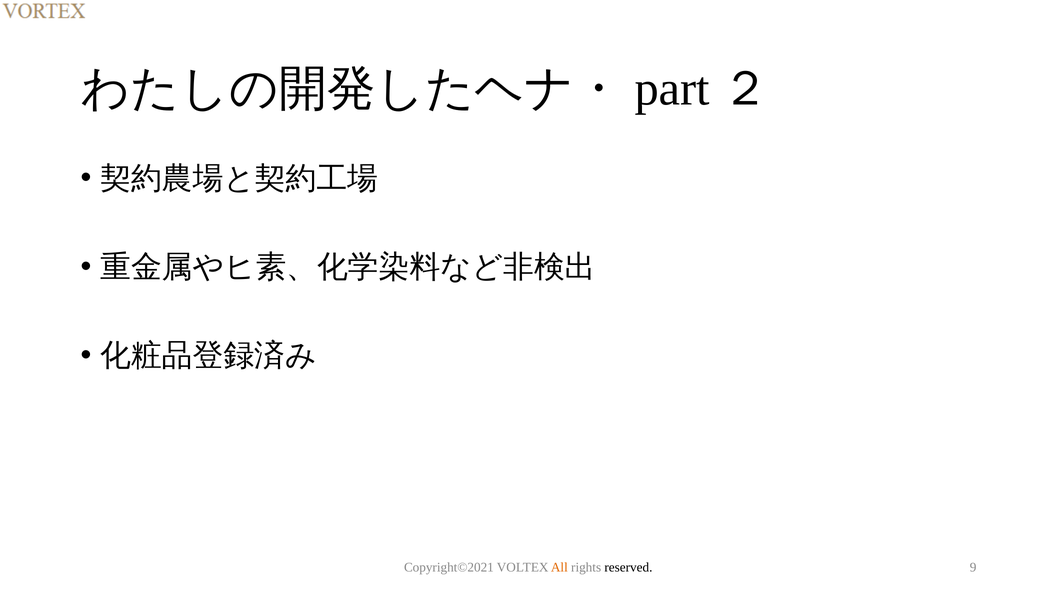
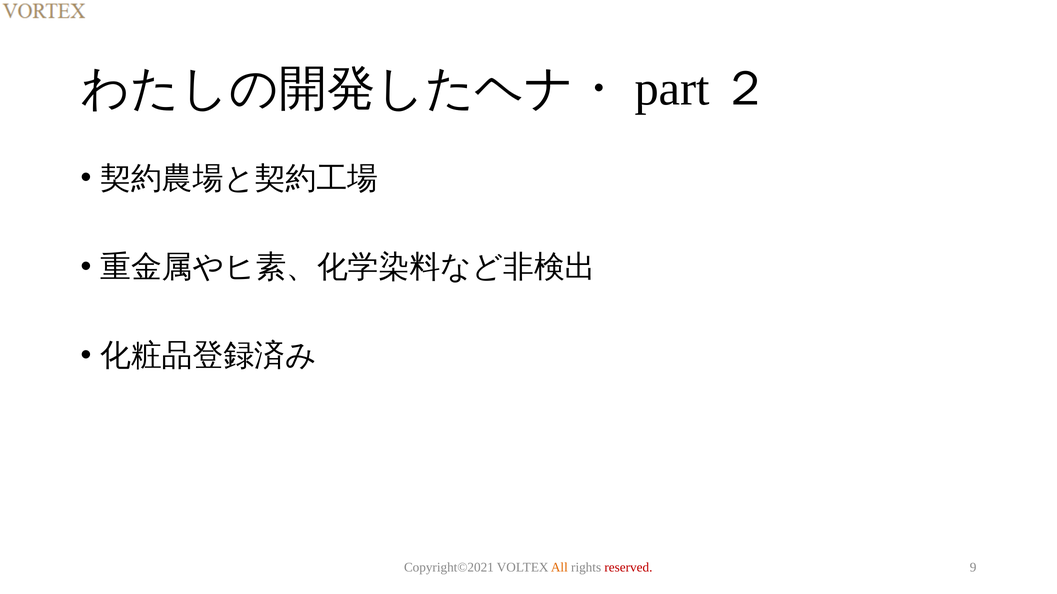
reserved colour: black -> red (628, 568)
